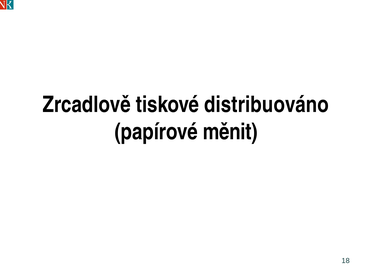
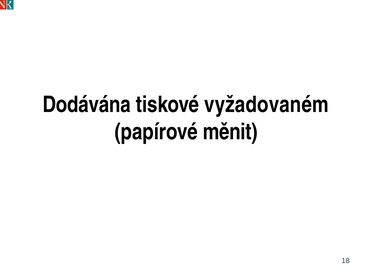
Zrcadlově: Zrcadlově -> Dodávána (87, 105)
distribuováno: distribuováno -> vyžadovaném (266, 105)
